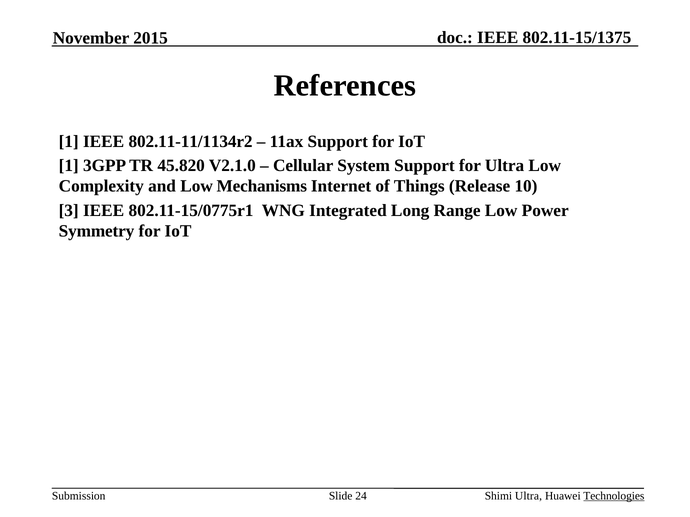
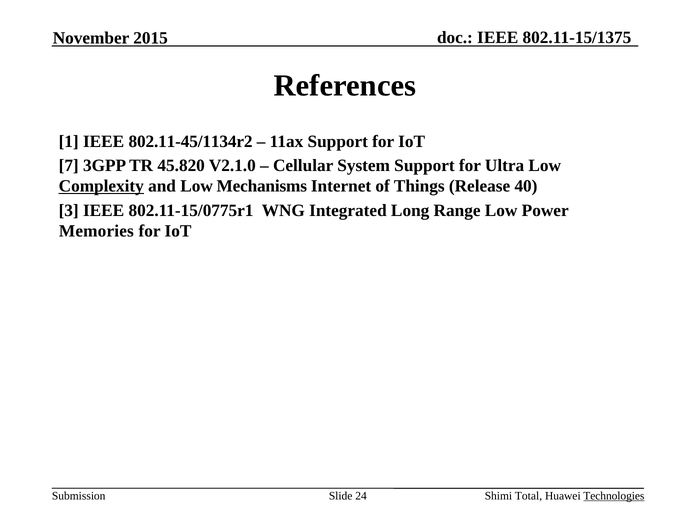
802.11-11/1134r2: 802.11-11/1134r2 -> 802.11-45/1134r2 (191, 142)
1: 1 -> 7 (69, 166)
Complexity underline: none -> present (101, 186)
10: 10 -> 40 (526, 186)
Symmetry: Symmetry -> Memories (96, 231)
Shimi Ultra: Ultra -> Total (529, 496)
